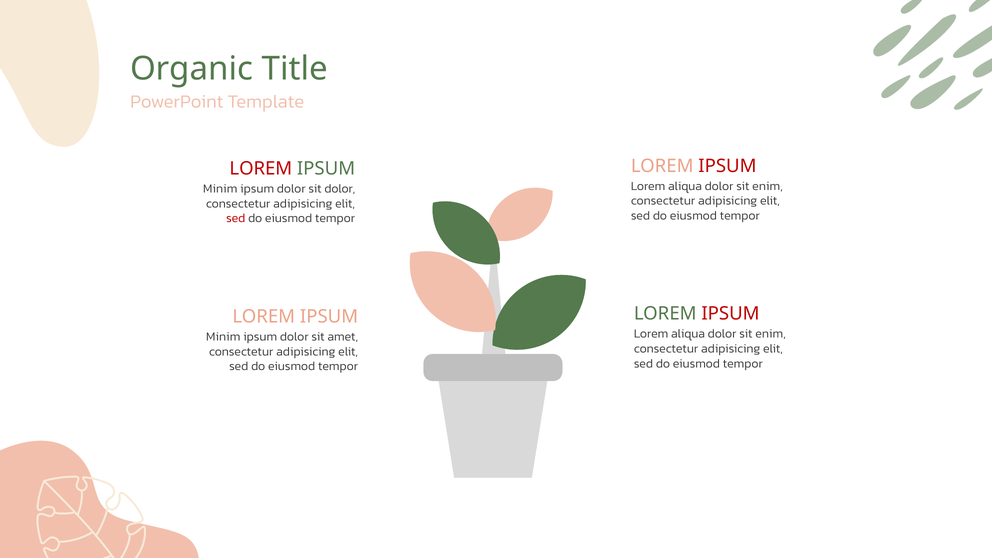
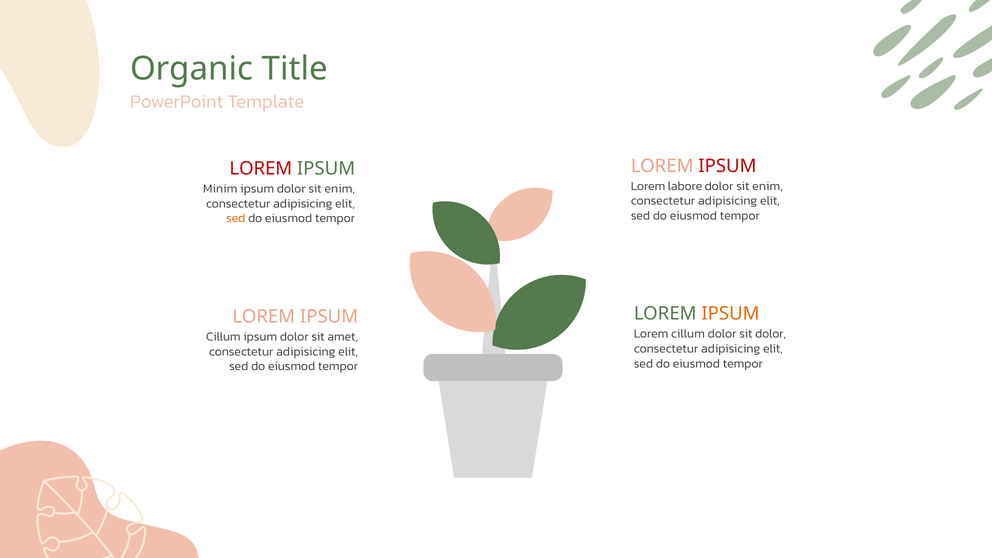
aliqua: aliqua -> labore (685, 186)
ipsum dolor sit dolor: dolor -> enim (340, 189)
sed colour: red -> orange (236, 218)
IPSUM colour: red -> orange (730, 314)
aliqua: aliqua -> cillum (688, 334)
enim: enim -> dolor (771, 334)
Minim: Minim -> Cillum (223, 337)
